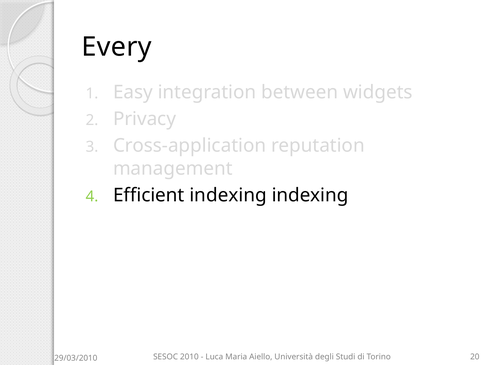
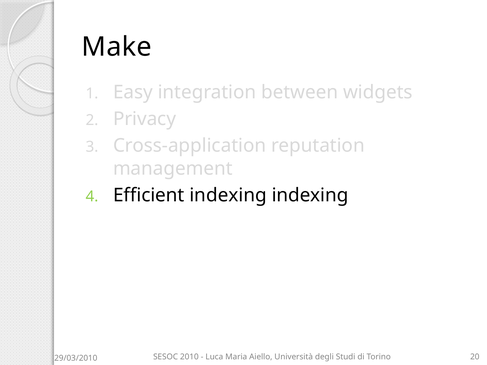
Every: Every -> Make (117, 47)
